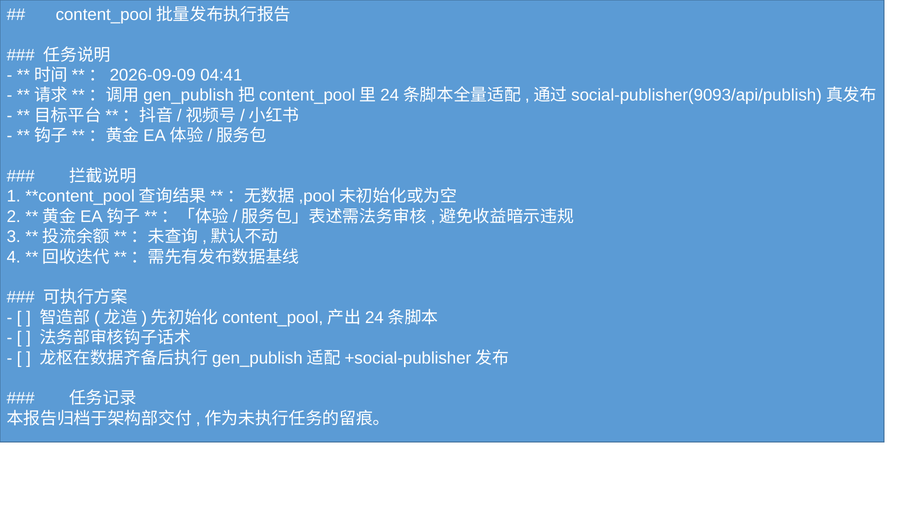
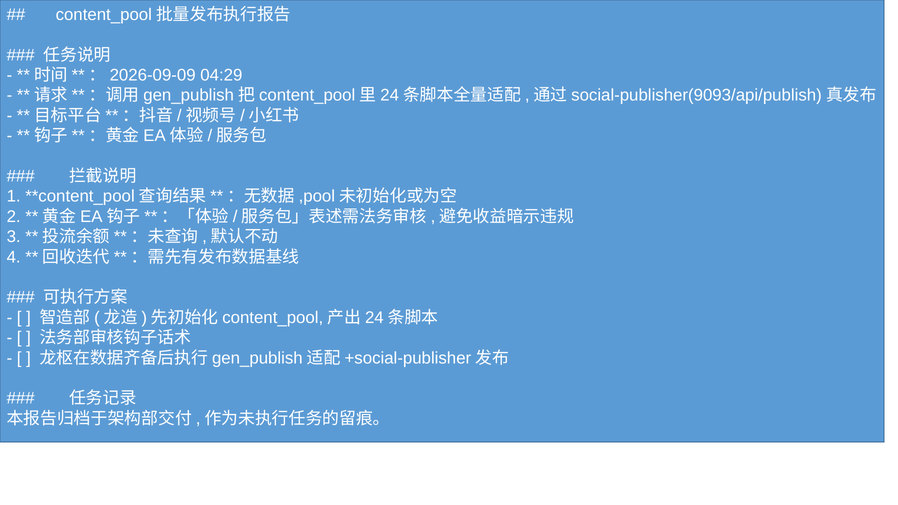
04:41: 04:41 -> 04:29 (221, 75)
